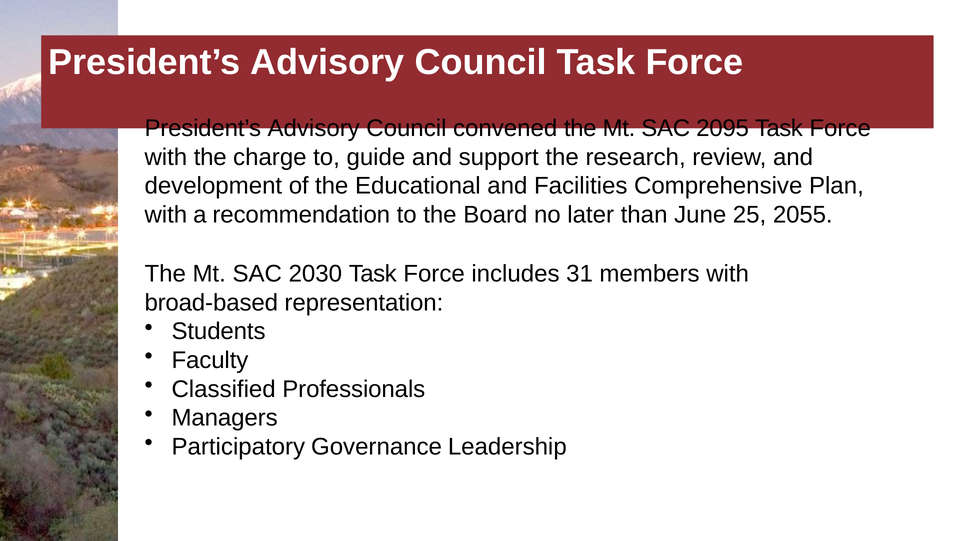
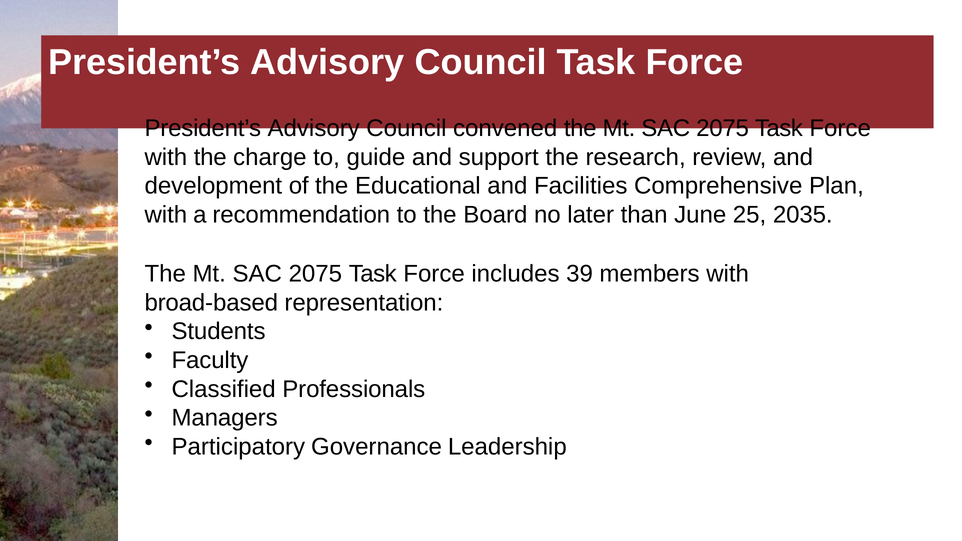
2095: 2095 -> 2075 (723, 128)
2055: 2055 -> 2035 (803, 215)
2030: 2030 -> 2075 (315, 274)
31: 31 -> 39 (580, 274)
